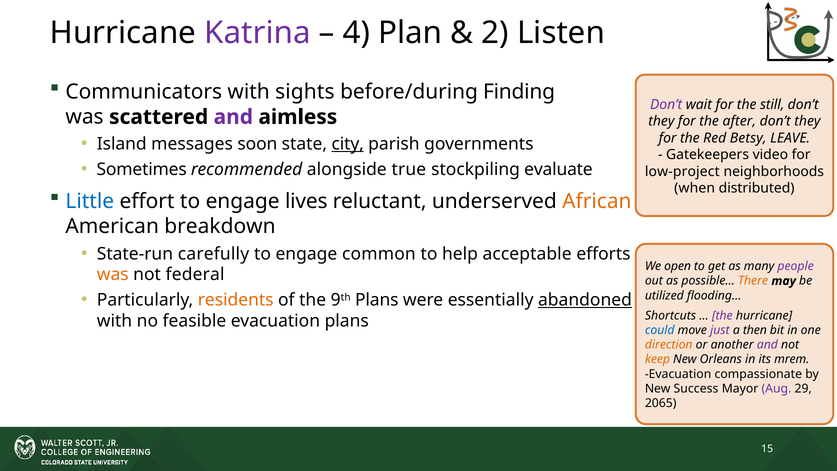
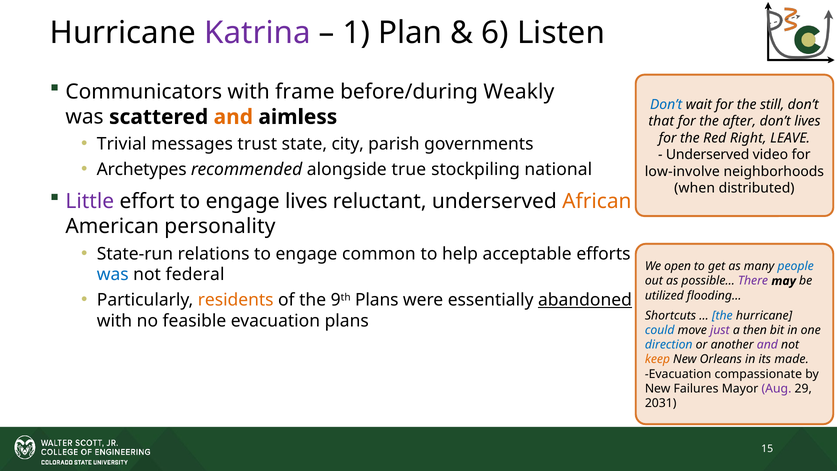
4: 4 -> 1 (356, 33)
2: 2 -> 6 (495, 33)
sights: sights -> frame (305, 92)
Finding: Finding -> Weakly (519, 92)
Don’t colour: purple -> blue (666, 104)
and colour: purple -> orange (233, 117)
they: they -> that (661, 121)
they: they -> lives (807, 121)
Betsy: Betsy -> Right (748, 138)
Island: Island -> Trivial (122, 144)
soon: soon -> trust (257, 144)
city underline: present -> none (348, 144)
Gatekeepers: Gatekeepers -> Underserved (708, 155)
Sometimes: Sometimes -> Archetypes (142, 169)
evaluate: evaluate -> national (558, 169)
low-project: low-project -> low-involve (682, 171)
Little colour: blue -> purple (90, 201)
breakdown: breakdown -> personality (220, 226)
carefully: carefully -> relations (214, 254)
people colour: purple -> blue (796, 266)
was colour: orange -> blue (113, 275)
There colour: orange -> purple (753, 281)
the colour: purple -> blue (722, 315)
direction colour: orange -> blue (669, 345)
mrem: mrem -> made (792, 359)
Success: Success -> Failures (696, 389)
2065: 2065 -> 2031 (661, 403)
